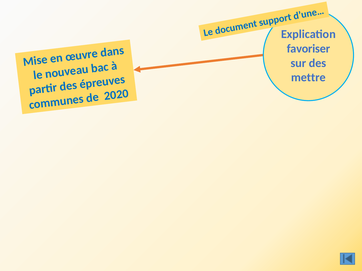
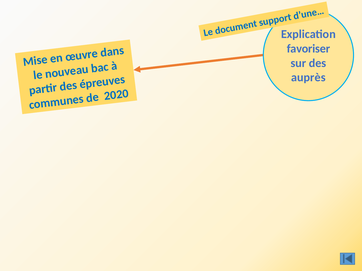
mettre: mettre -> auprès (308, 78)
